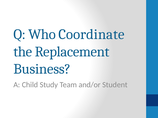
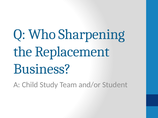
Coordinate: Coordinate -> Sharpening (92, 35)
